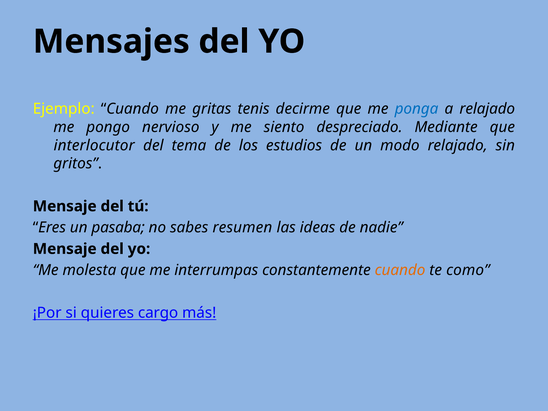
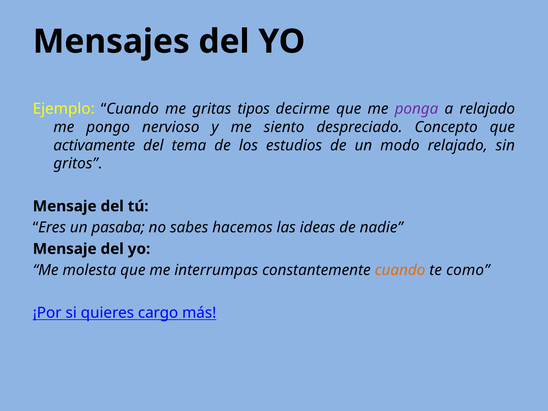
tenis: tenis -> tipos (254, 109)
ponga colour: blue -> purple (417, 109)
Mediante: Mediante -> Concepto (446, 127)
interlocutor: interlocutor -> activamente (94, 145)
resumen: resumen -> hacemos (242, 228)
